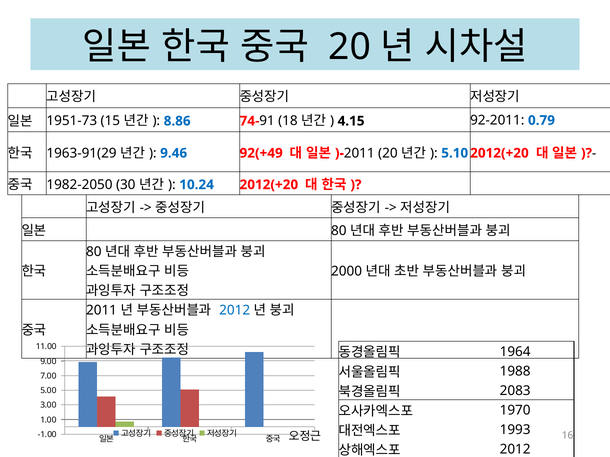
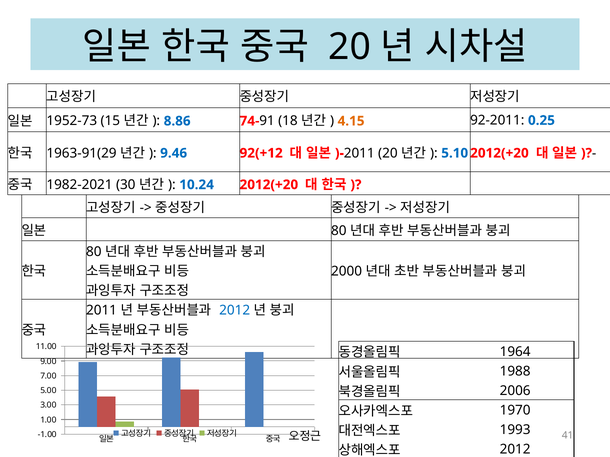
1951-73: 1951-73 -> 1952-73 (72, 121)
4.15 colour: black -> orange (351, 121)
0.79: 0.79 -> 0.25 (541, 121)
92(+49: 92(+49 -> 92(+12 (261, 153)
1982-2050: 1982-2050 -> 1982-2021 (79, 185)
2083: 2083 -> 2006 (515, 391)
16: 16 -> 41 (568, 436)
